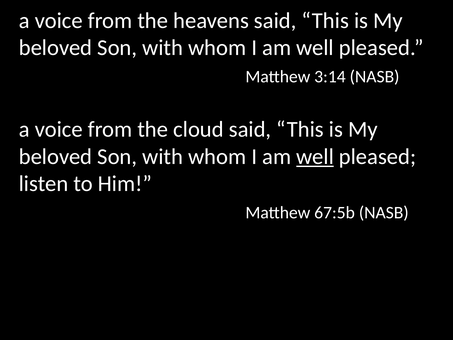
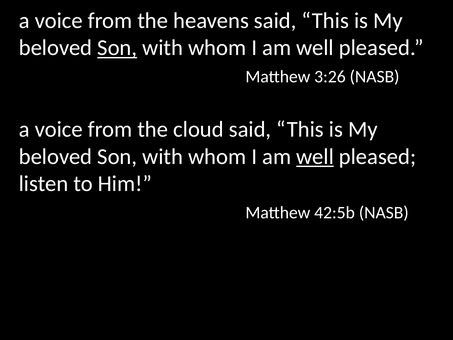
Son underline: none -> present (117, 48)
3:14: 3:14 -> 3:26 (330, 77)
67:5b: 67:5b -> 42:5b (335, 212)
